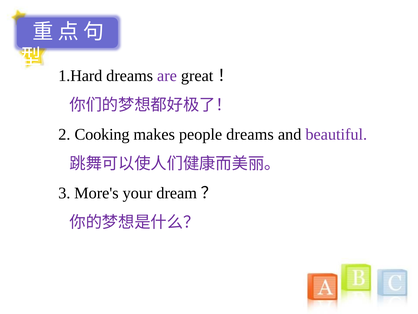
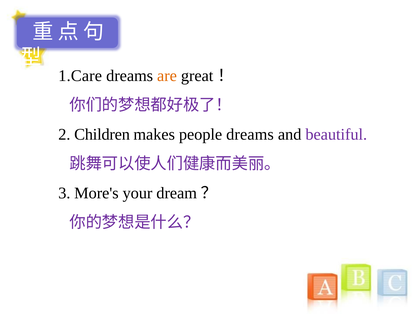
1.Hard: 1.Hard -> 1.Care (80, 76)
are colour: purple -> orange (167, 76)
Cooking: Cooking -> Children (102, 134)
